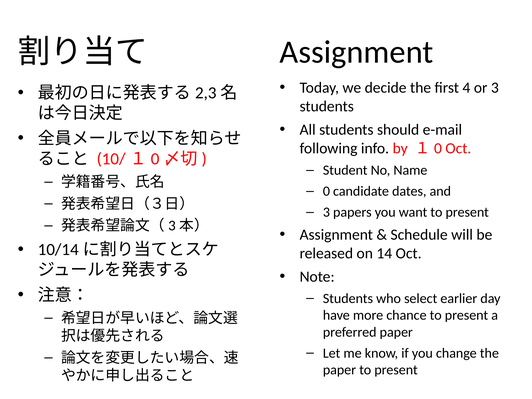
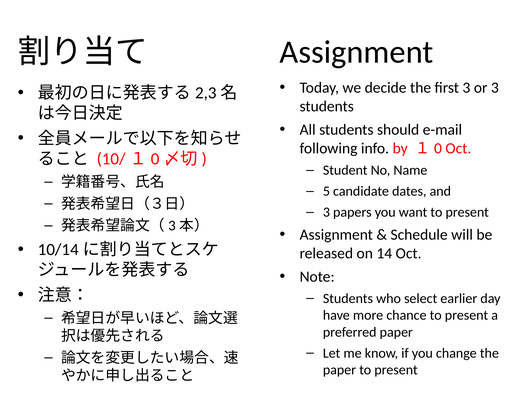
first 4: 4 -> 3 (466, 88)
0: 0 -> 5 (326, 191)
